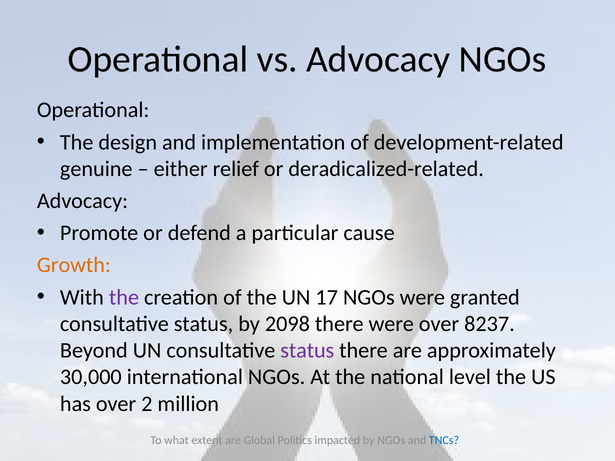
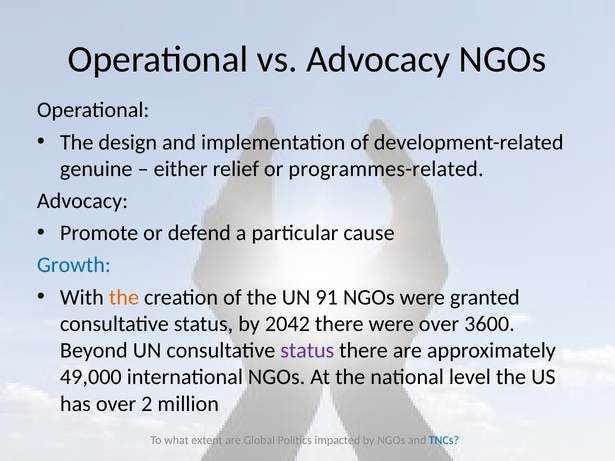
deradicalized-related: deradicalized-related -> programmes-related (386, 169)
Growth colour: orange -> blue (74, 265)
the colour: purple -> orange (124, 297)
17: 17 -> 91 (327, 297)
2098: 2098 -> 2042 (287, 324)
8237: 8237 -> 3600 (489, 324)
30,000: 30,000 -> 49,000 (91, 377)
